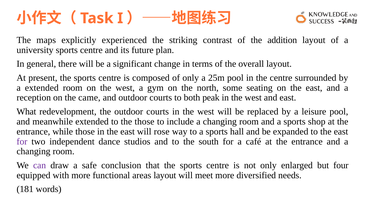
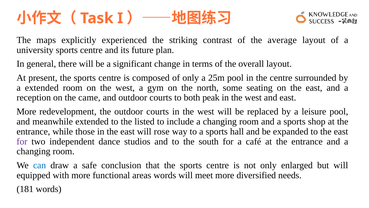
addition: addition -> average (282, 40)
What: What -> More (26, 111)
the those: those -> listed (145, 121)
can colour: purple -> blue (40, 165)
but four: four -> will (341, 165)
areas layout: layout -> words (165, 175)
